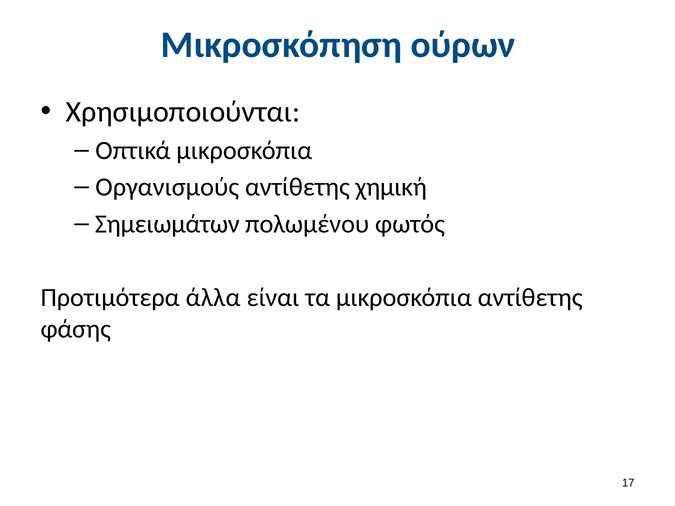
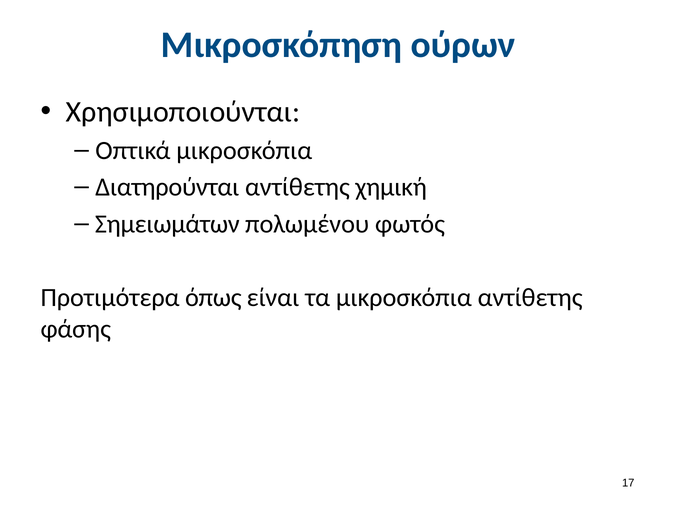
Οργανισμούς: Οργανισμούς -> Διατηρούνται (167, 187)
άλλα: άλλα -> όπως (213, 298)
